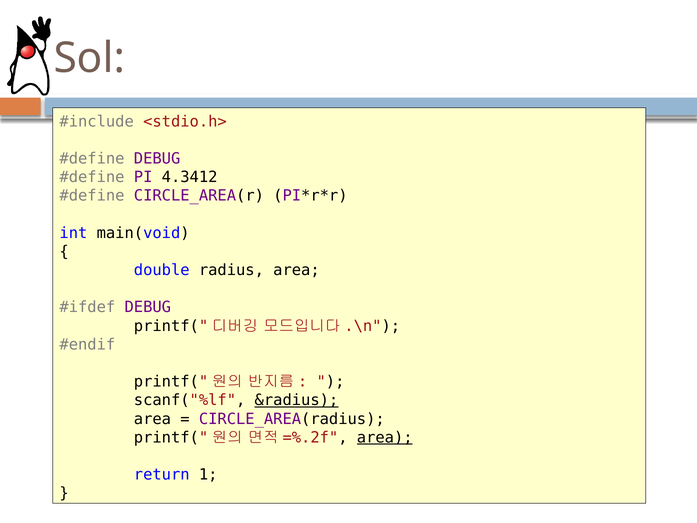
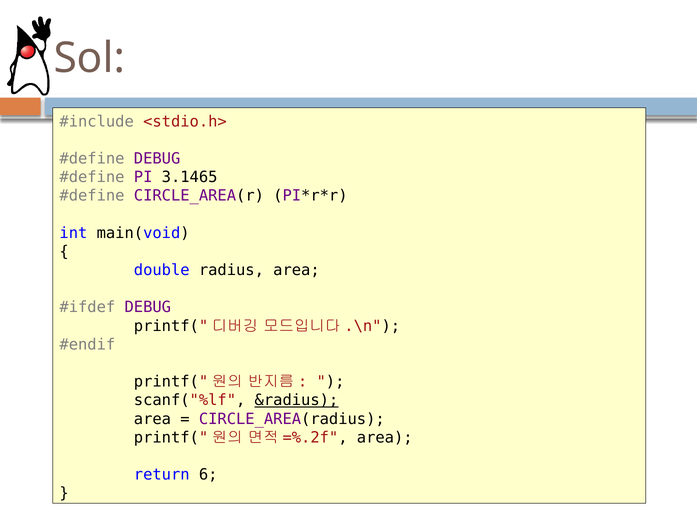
4.3412: 4.3412 -> 3.1465 (190, 177)
area underline: present -> none (385, 437)
1: 1 -> 6 (208, 474)
